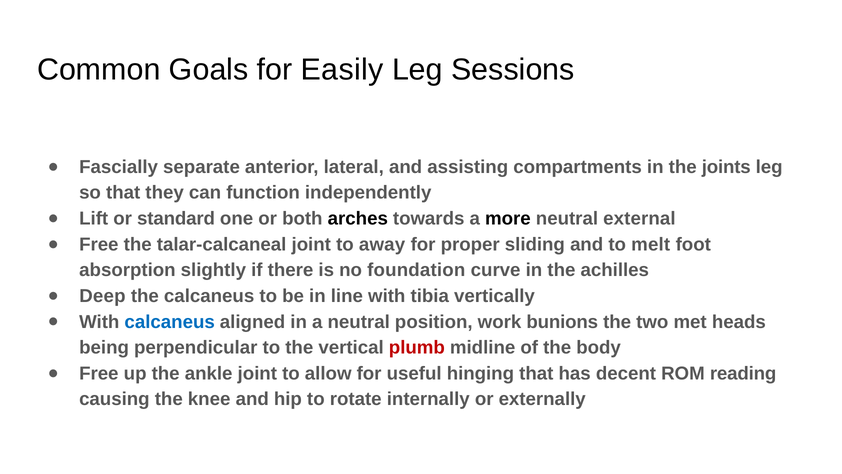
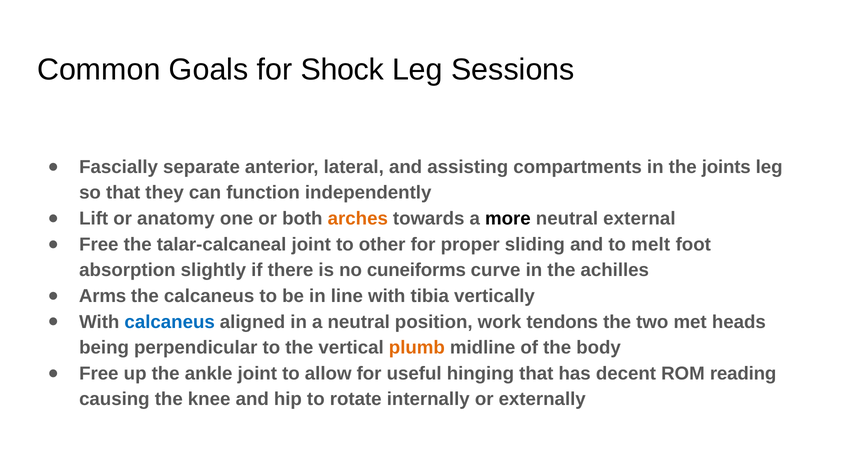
Easily: Easily -> Shock (342, 70)
standard: standard -> anatomy (176, 218)
arches colour: black -> orange (358, 218)
away: away -> other (382, 244)
foundation: foundation -> cuneiforms (416, 270)
Deep: Deep -> Arms (103, 296)
bunions: bunions -> tendons (562, 322)
plumb colour: red -> orange (417, 347)
